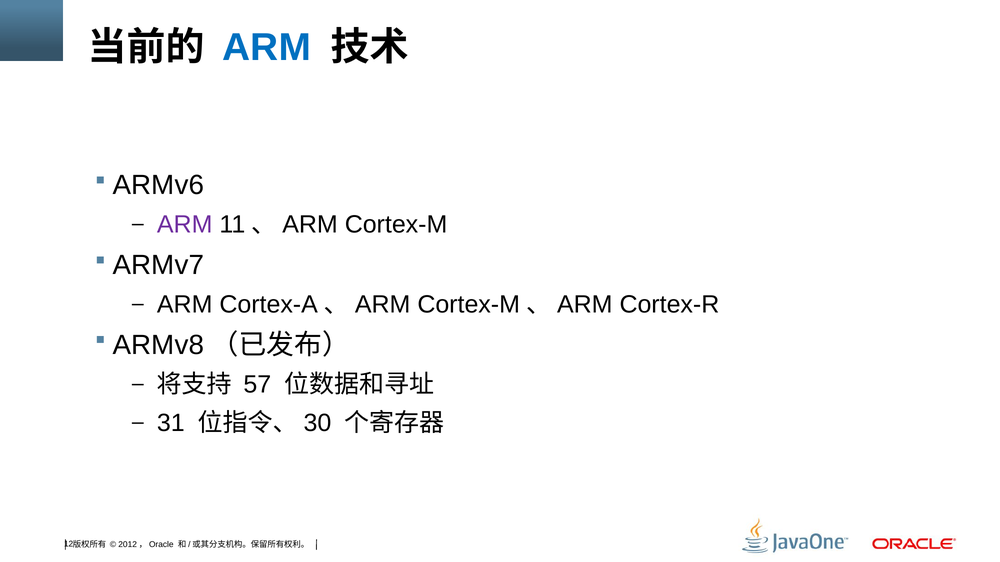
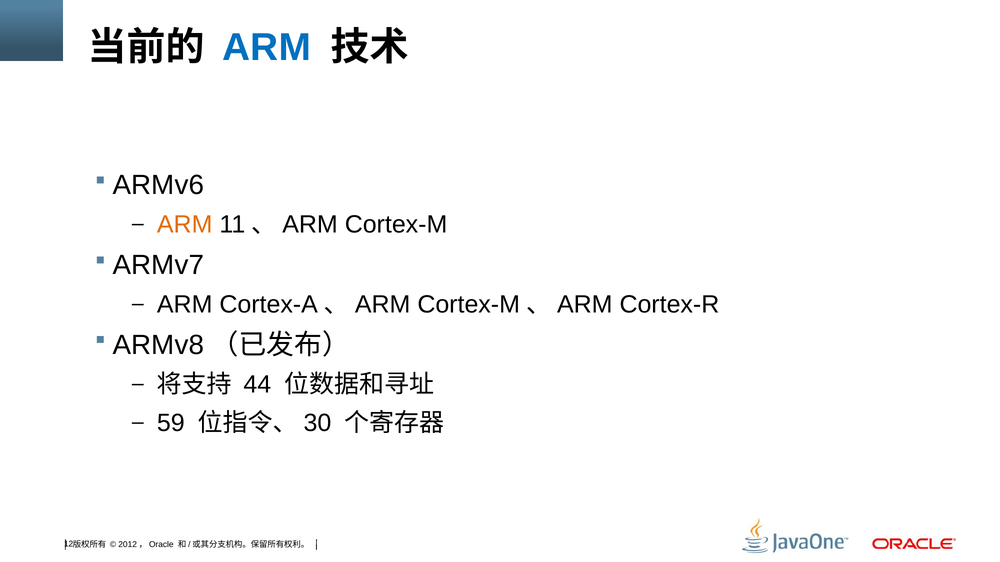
ARM colour: purple -> orange (185, 225)
57: 57 -> 44 (257, 385)
31: 31 -> 59 (171, 423)
